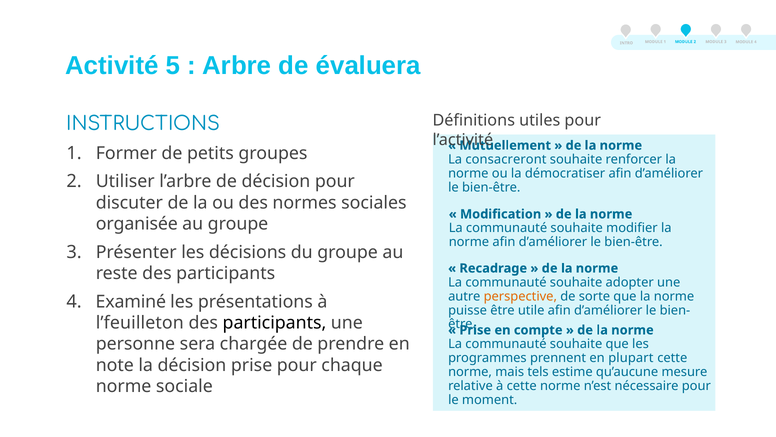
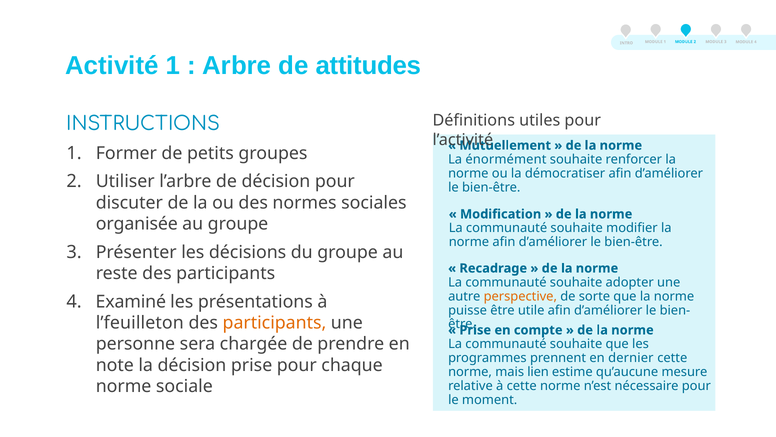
Activité 5: 5 -> 1 (173, 66)
évaluera: évaluera -> attitudes (368, 66)
consacreront: consacreront -> énormément (506, 159)
participants colour: black -> orange (274, 323)
plupart: plupart -> dernier (631, 358)
tels: tels -> lien (538, 372)
